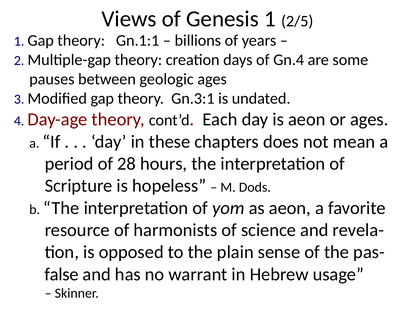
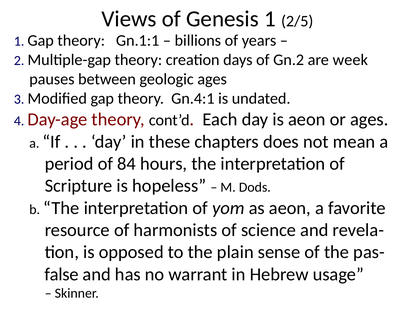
Gn.4: Gn.4 -> Gn.2 (289, 60)
some: some -> week (350, 60)
Gn.3:1: Gn.3:1 -> Gn.4:1 (193, 99)
28: 28 -> 84 (127, 164)
